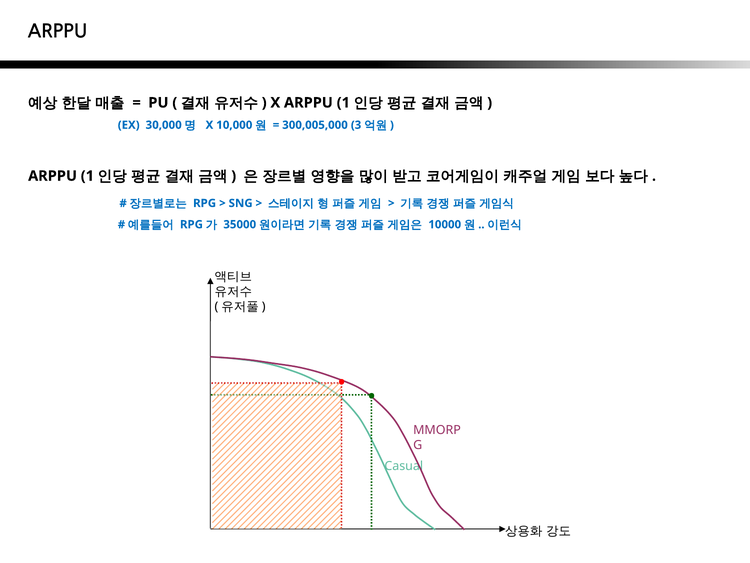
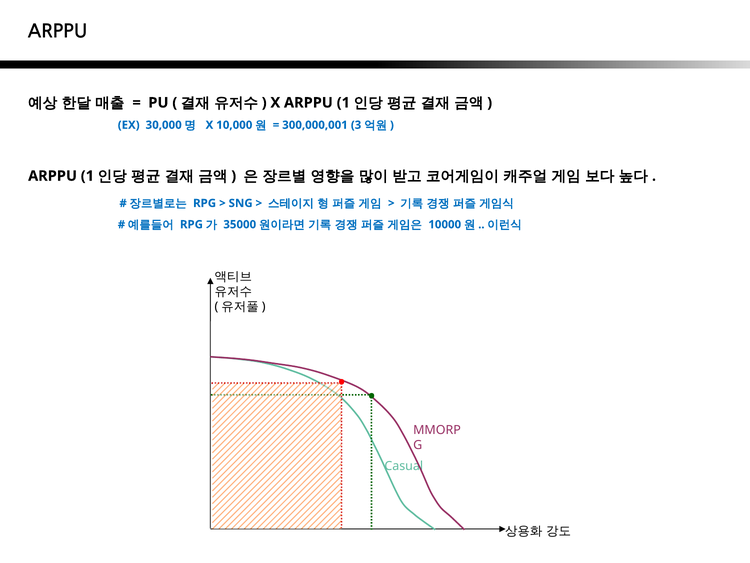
300,005,000: 300,005,000 -> 300,000,001 (315, 125)
